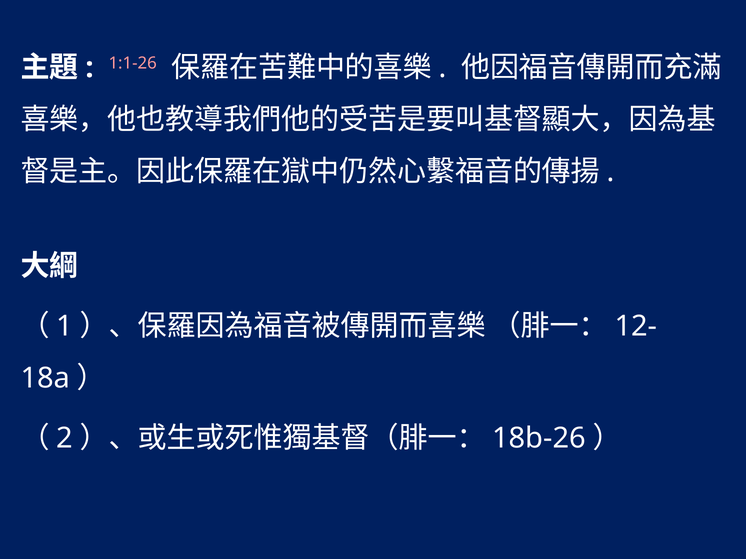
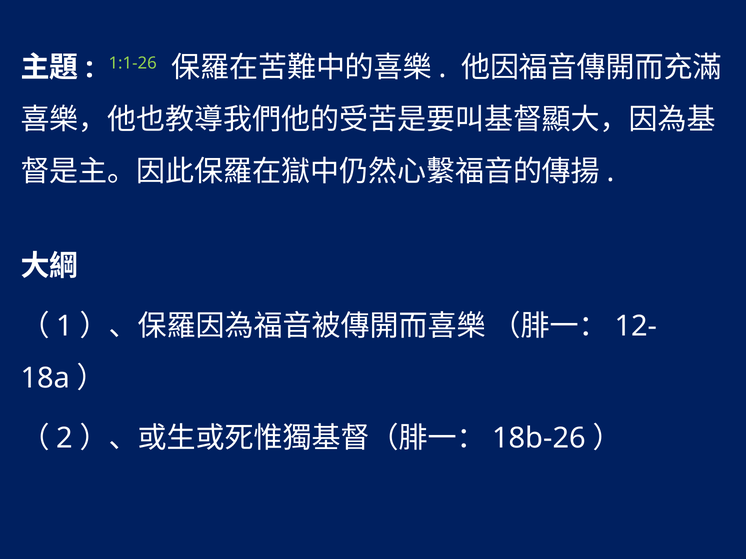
1:1-26 colour: pink -> light green (133, 63)
